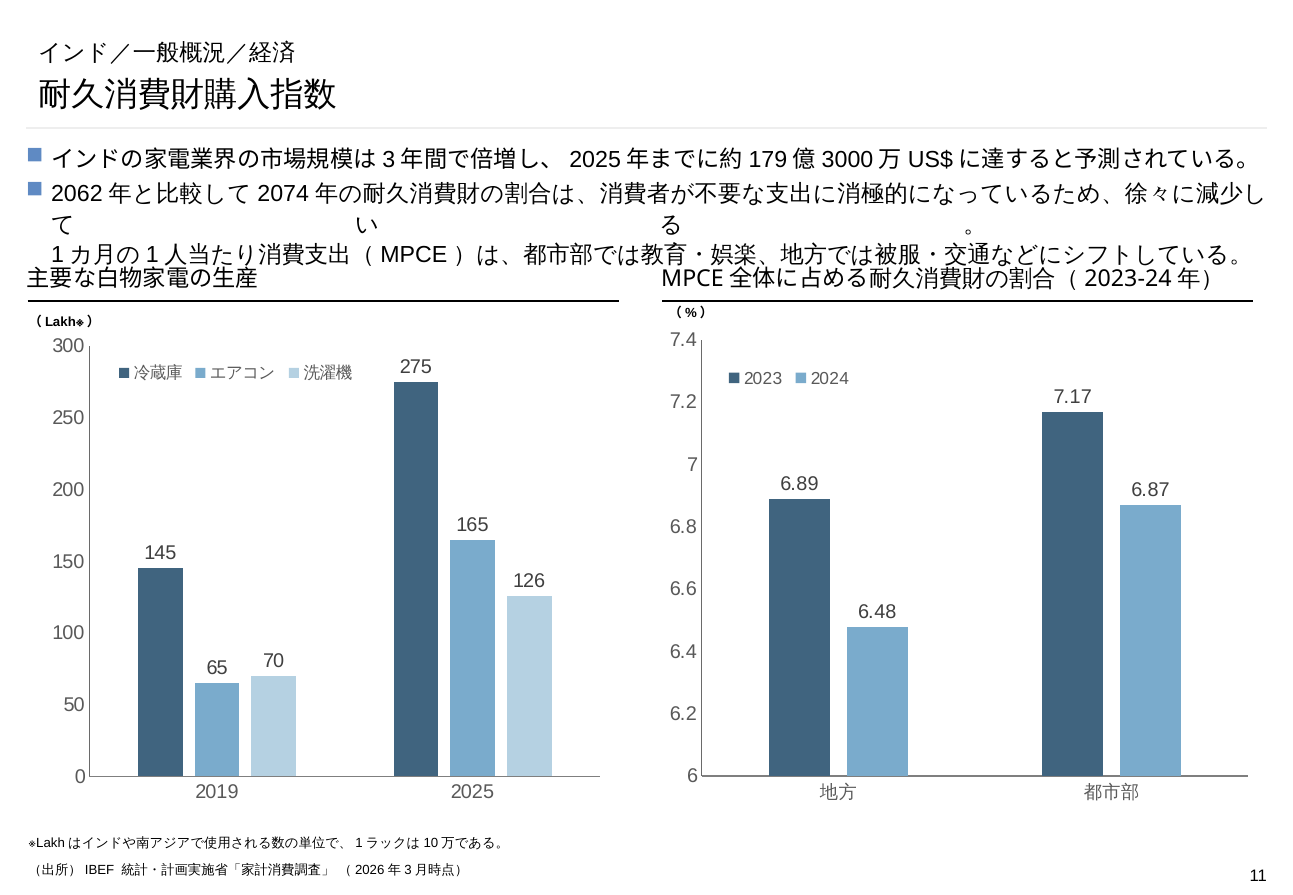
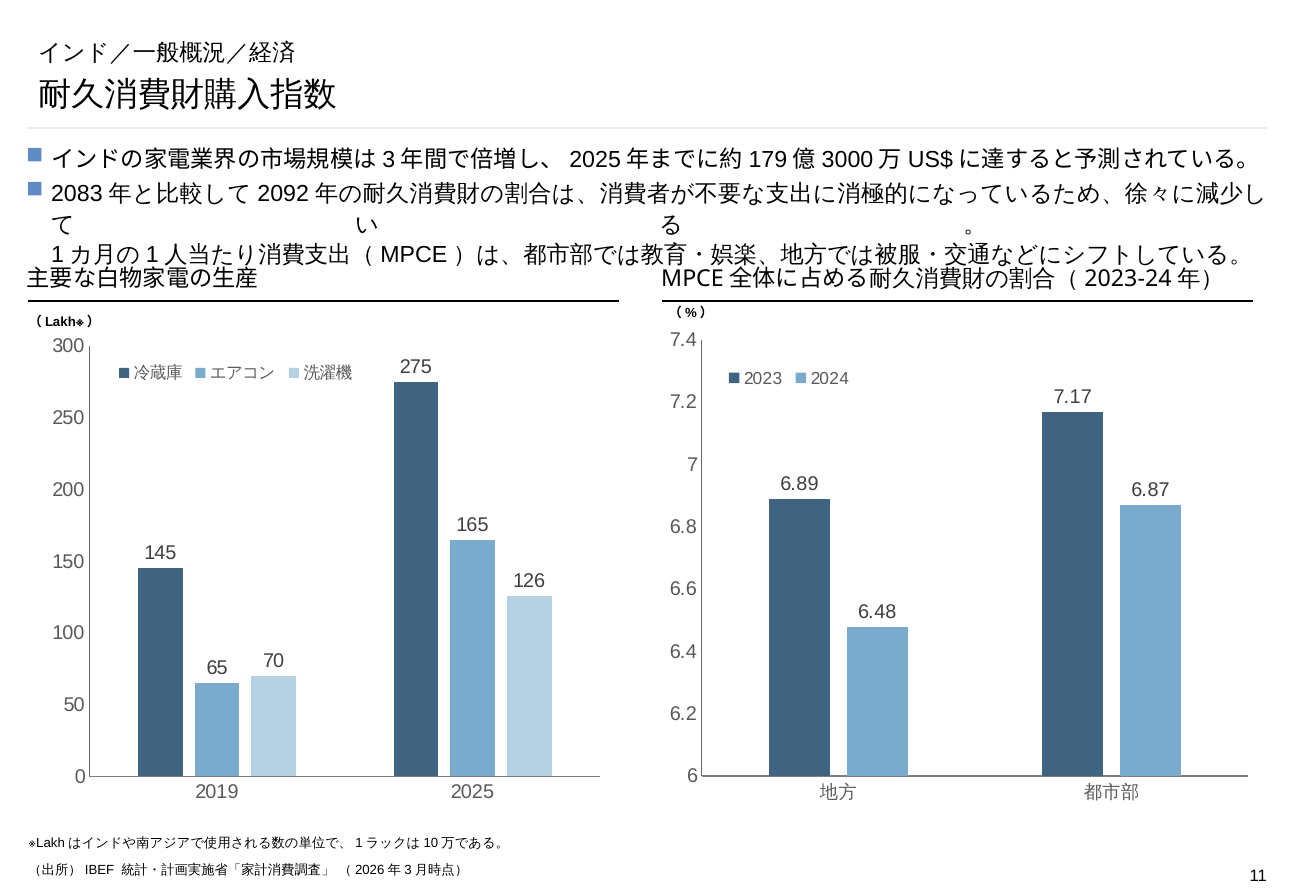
2062: 2062 -> 2083 (77, 194)
2074: 2074 -> 2092 (283, 194)
